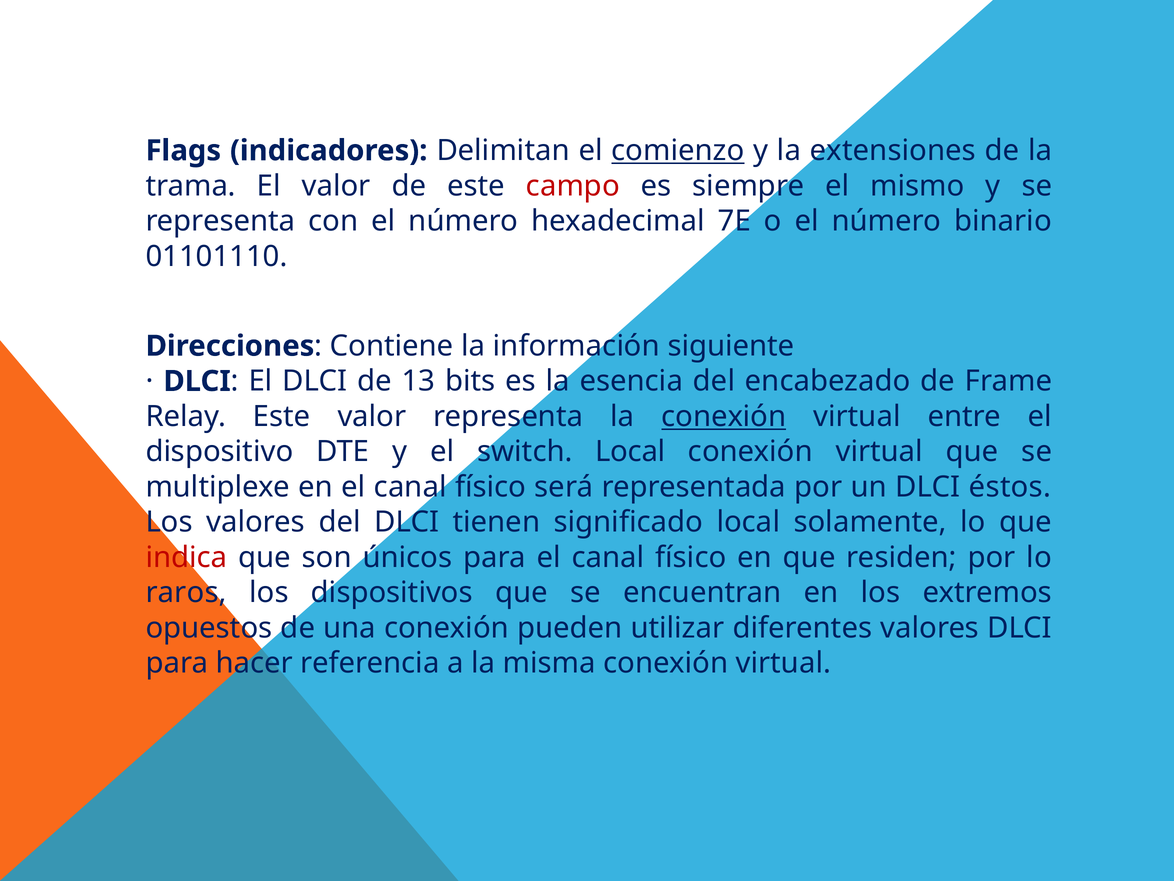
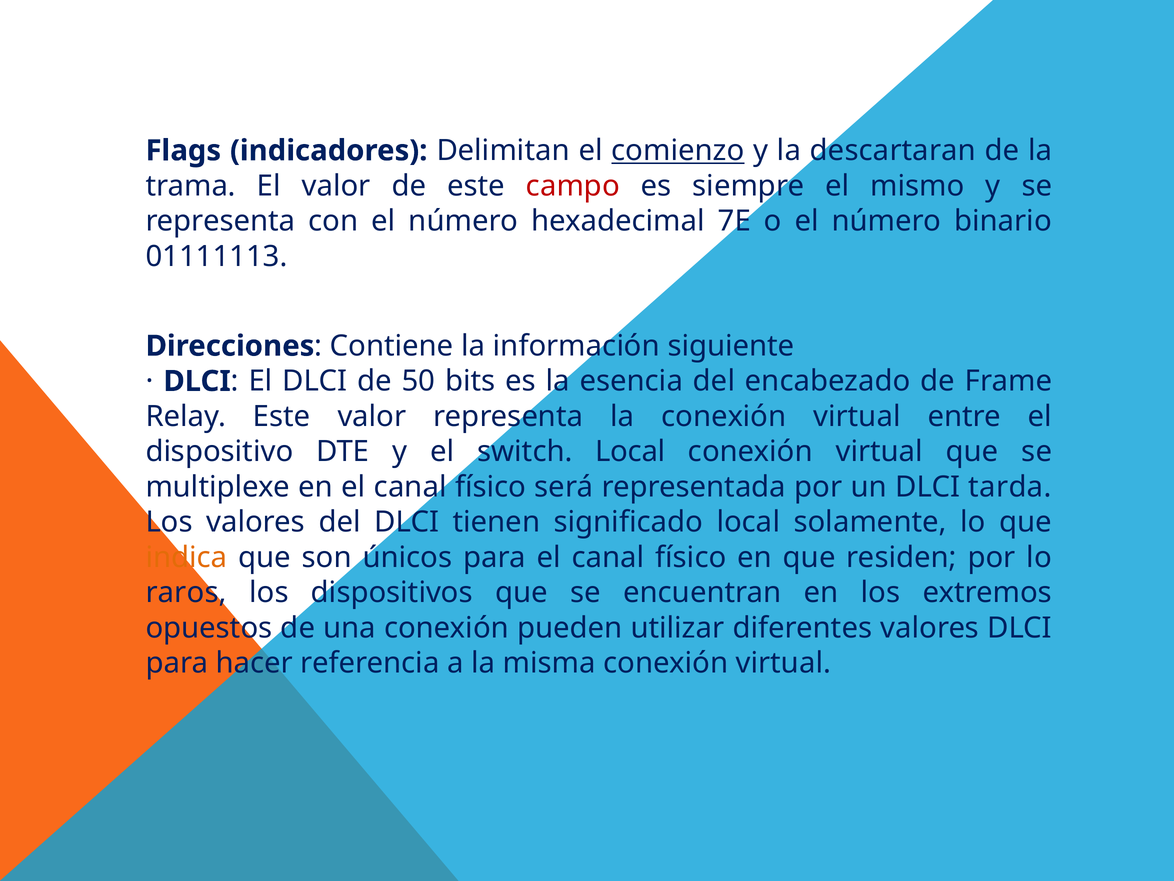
extensiones: extensiones -> descartaran (893, 151)
01101110: 01101110 -> 01111113 (217, 256)
13: 13 -> 50 (418, 381)
conexión underline: present -> none (724, 416)
éstos: éstos -> tarda (1010, 487)
indica colour: red -> orange (186, 557)
